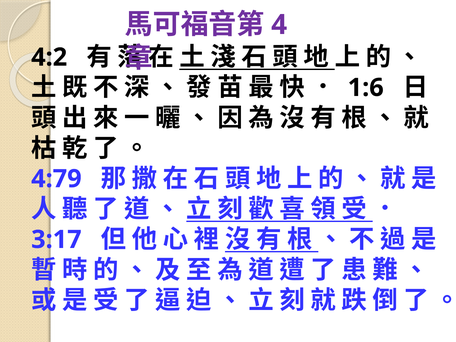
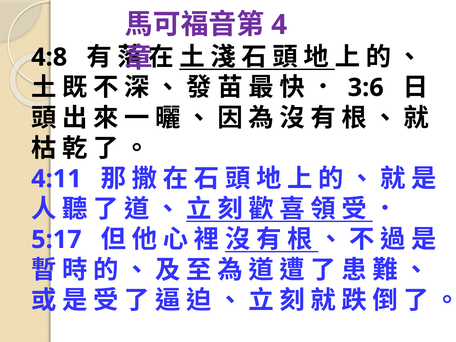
4:2: 4:2 -> 4:8 (49, 57)
1:6: 1:6 -> 3:6 (366, 88)
4:79: 4:79 -> 4:11 (56, 179)
3:17: 3:17 -> 5:17 (56, 240)
